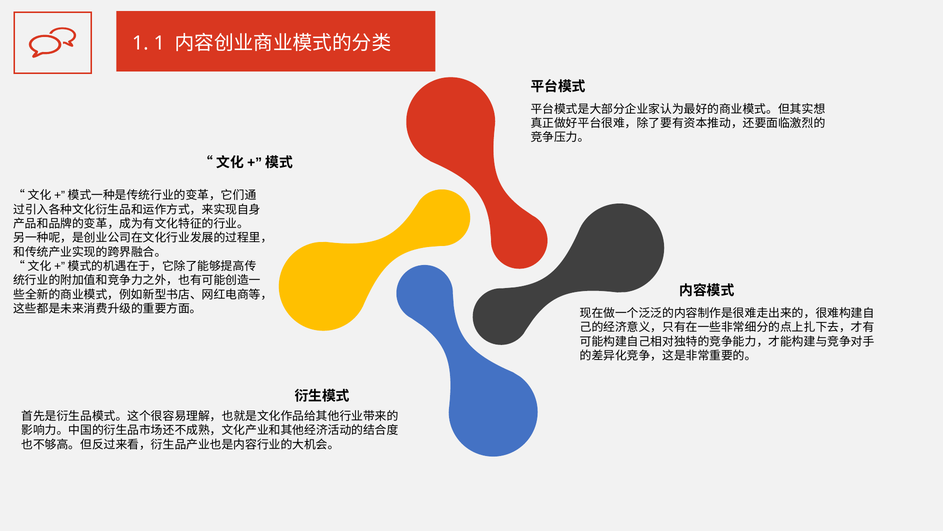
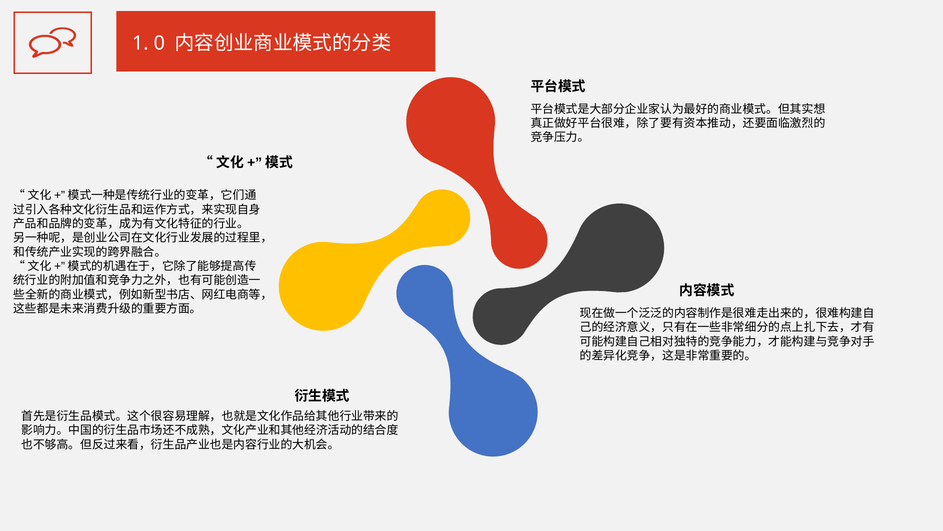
1 1: 1 -> 0 (159, 43)
